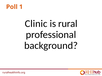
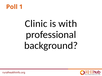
rural: rural -> with (68, 24)
